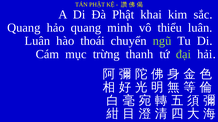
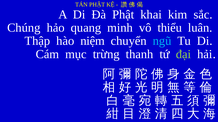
Quang: Quang -> Chúng (24, 28)
Luân: Luân -> Thập (37, 41)
thoái: thoái -> niệm (93, 41)
ngũ colour: light green -> light blue (162, 41)
